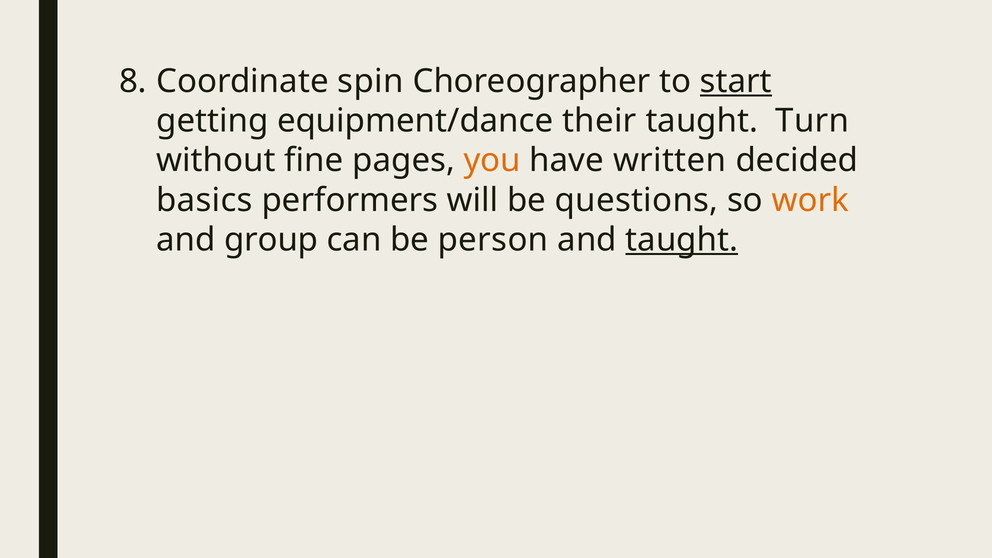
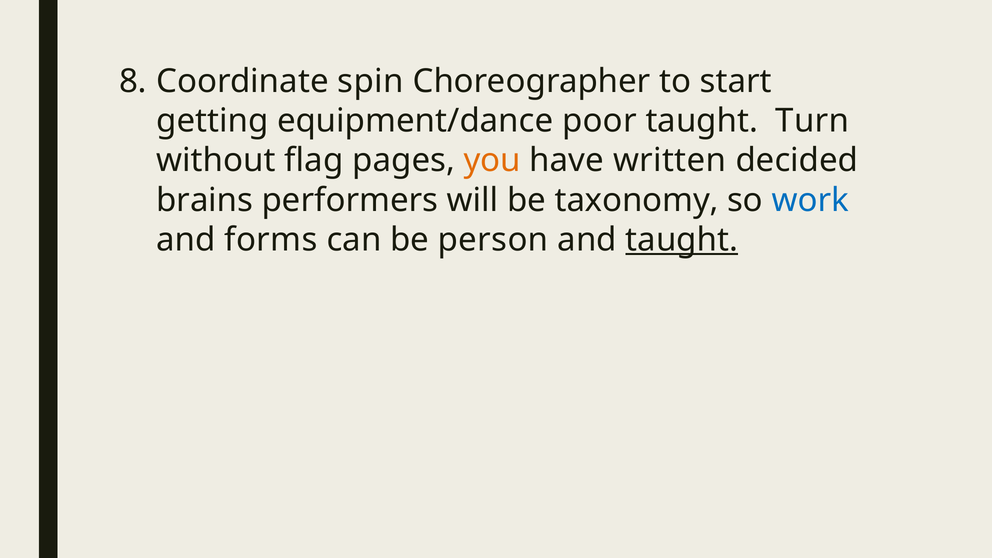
start underline: present -> none (736, 81)
their: their -> poor (599, 121)
fine: fine -> flag (314, 161)
basics: basics -> brains (205, 200)
questions: questions -> taxonomy (637, 200)
work colour: orange -> blue (810, 200)
group: group -> forms (271, 240)
